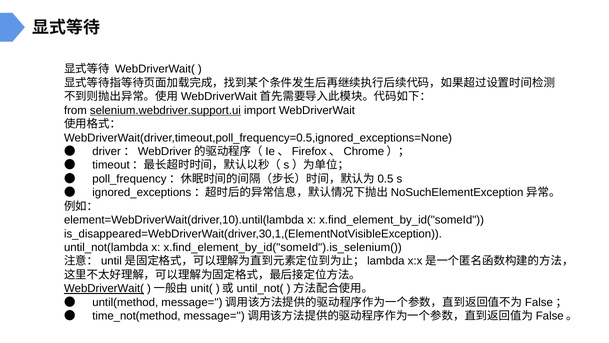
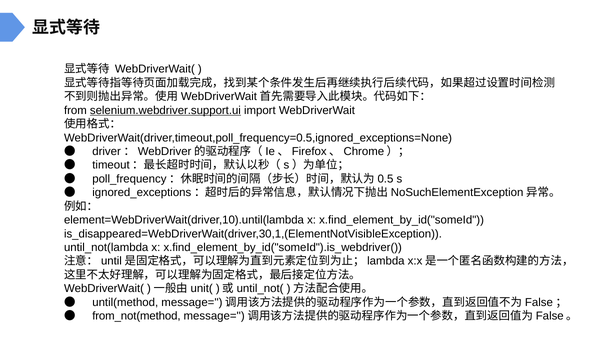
x.find_element_by_id("someId").is_selenium(: x.find_element_by_id("someId").is_selenium( -> x.find_element_by_id("someId").is_webdriver( (283, 247)
WebDriverWait( underline: present -> none (104, 288)
time_not(method: time_not(method -> from_not(method (136, 316)
